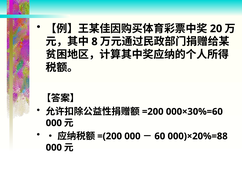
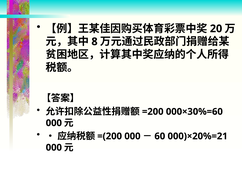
000)×20%=88: 000)×20%=88 -> 000)×20%=21 (198, 136)
